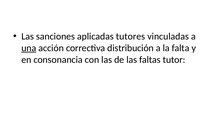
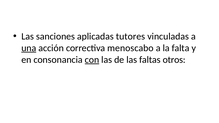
distribución: distribución -> menoscabo (130, 48)
con underline: none -> present (92, 60)
tutor: tutor -> otros (174, 60)
